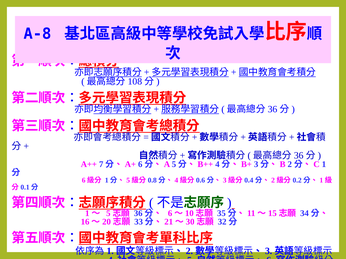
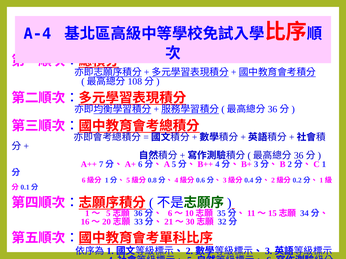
A-8: A-8 -> A-4 (38, 34)
